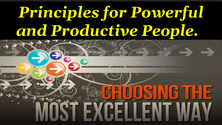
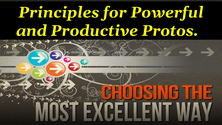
People: People -> Protos (170, 31)
